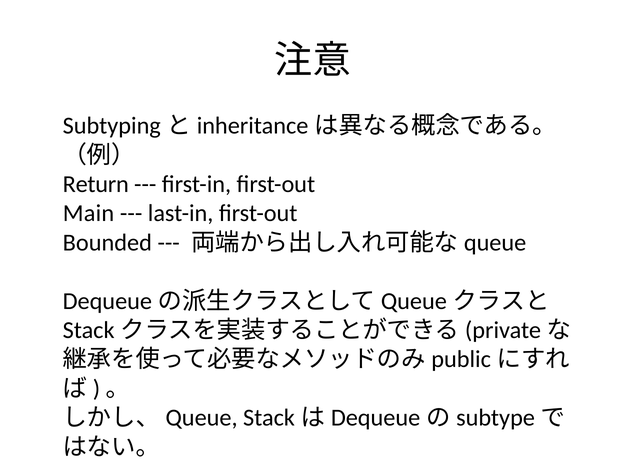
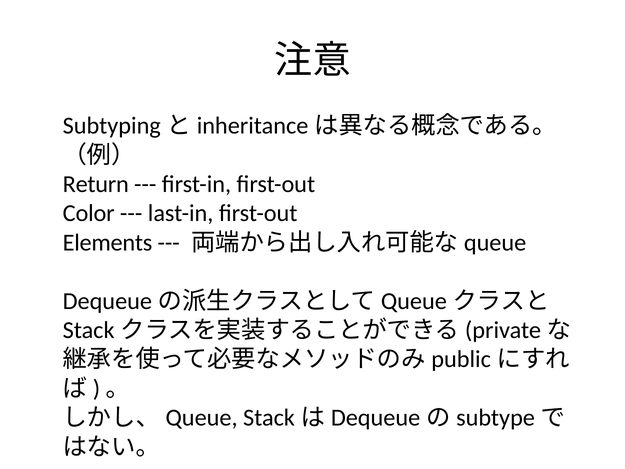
Main: Main -> Color (89, 213)
Bounded: Bounded -> Elements (107, 242)
